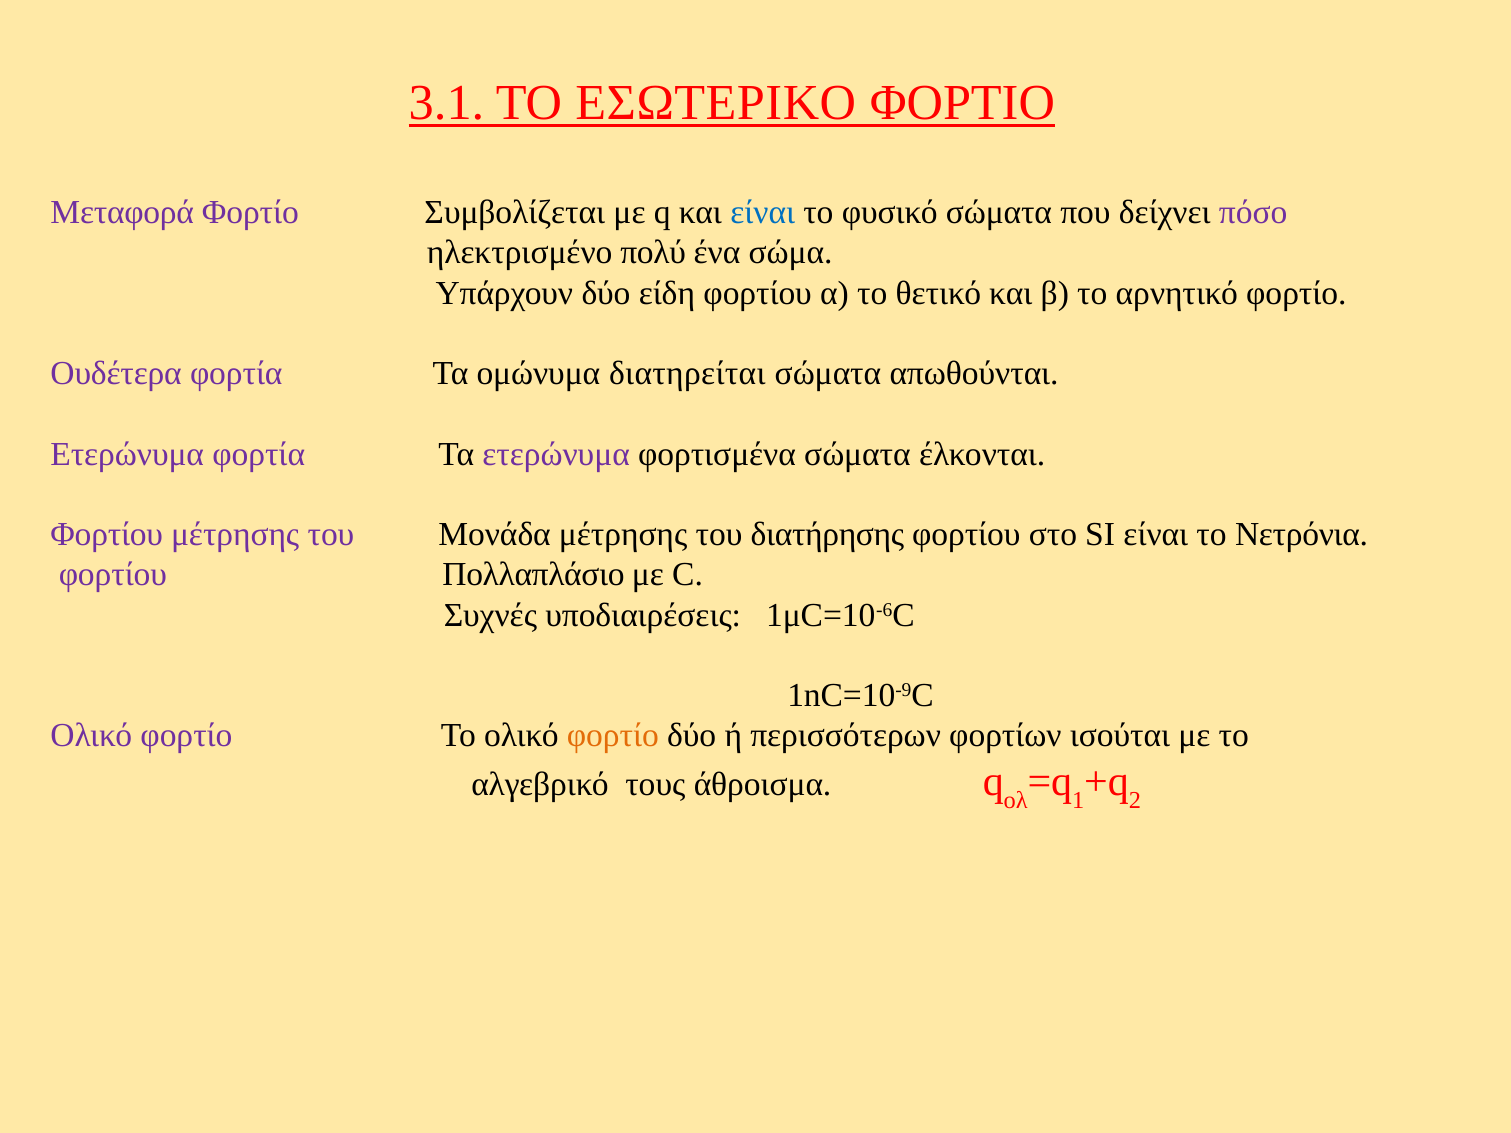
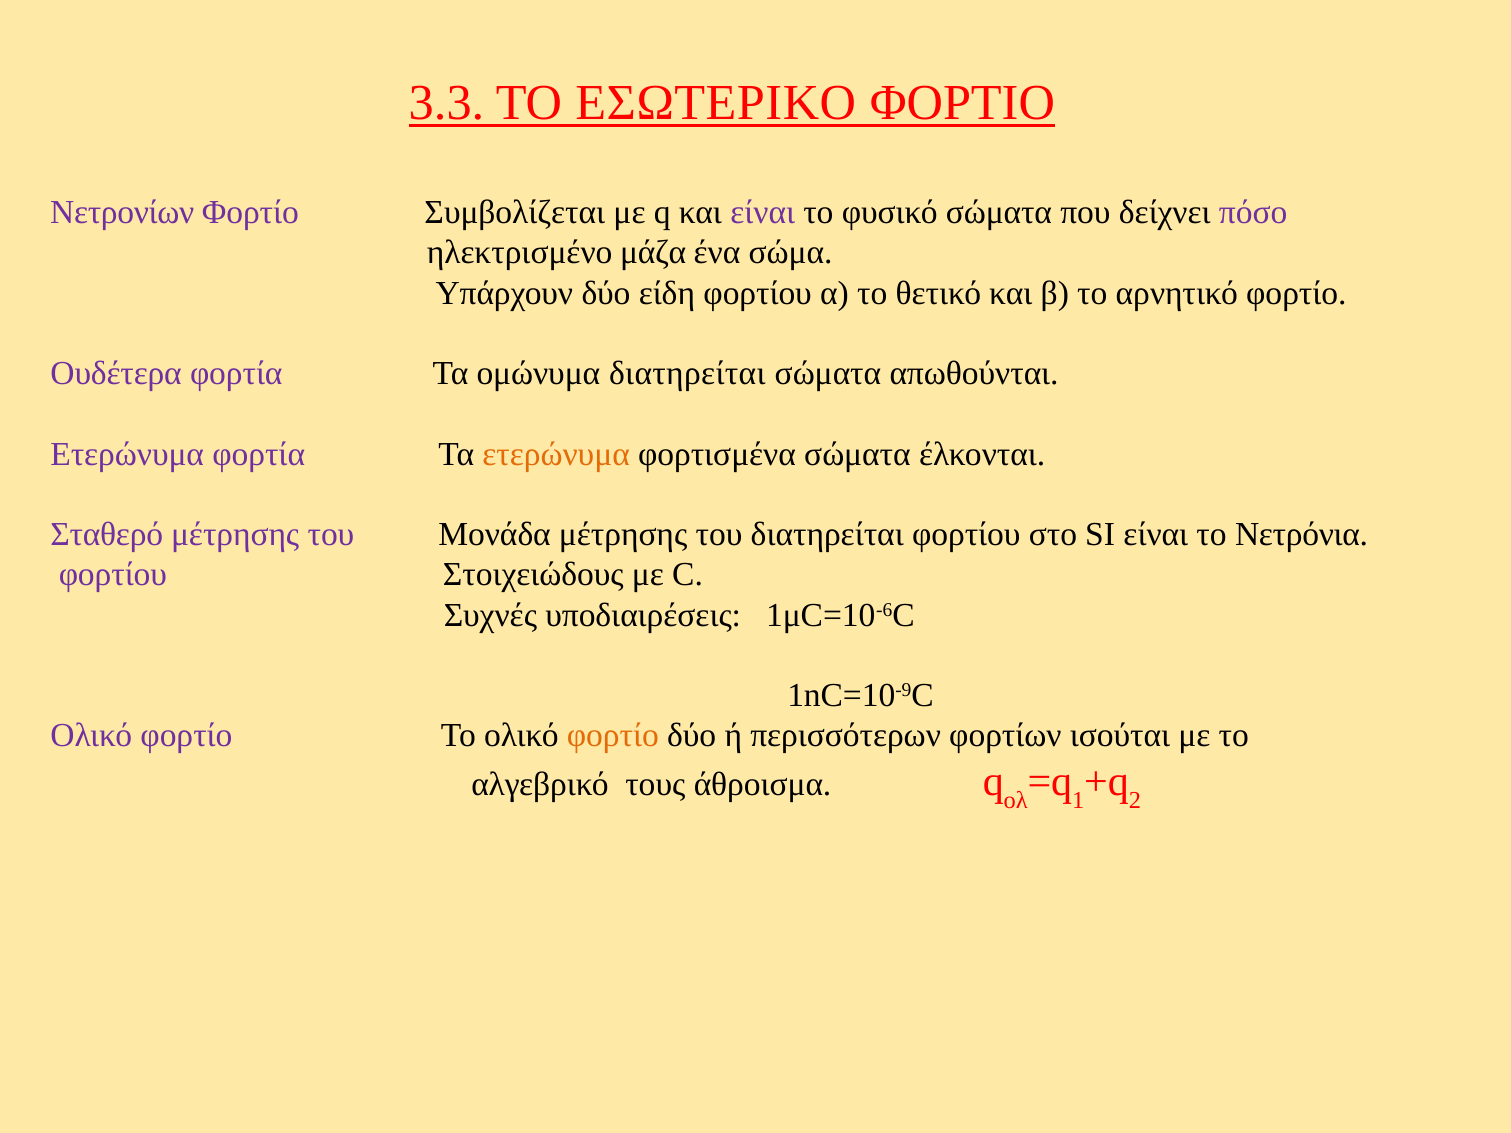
3.1: 3.1 -> 3.3 (447, 103)
Μεταφορά: Μεταφορά -> Νετρονίων (122, 212)
είναι colour: blue -> purple (763, 212)
πολύ: πολύ -> μάζα (653, 253)
ετερώνυμα colour: purple -> orange (556, 454)
Φορτίου: Φορτίου -> Σταθερό (107, 535)
του διατήρησης: διατήρησης -> διατηρείται (827, 535)
Πολλαπλάσιο: Πολλαπλάσιο -> Στοιχειώδους (533, 575)
